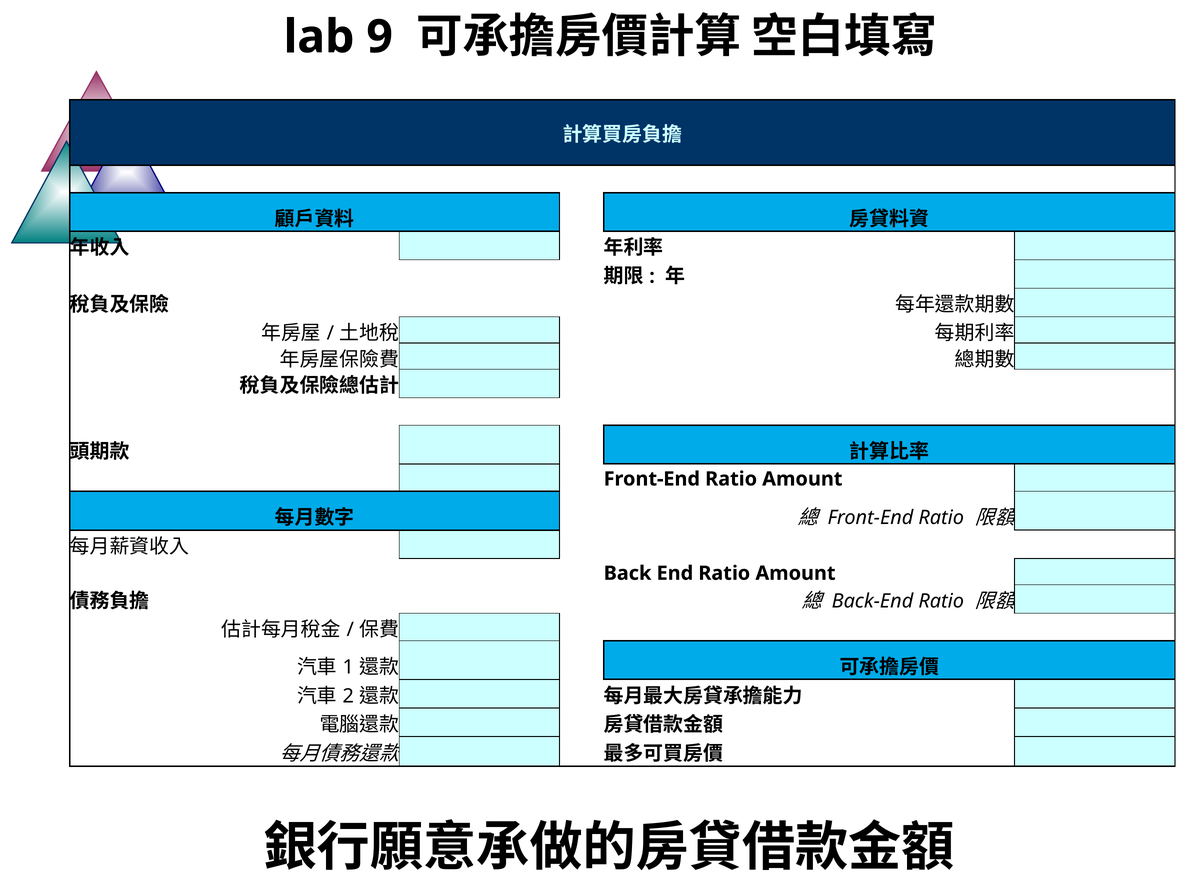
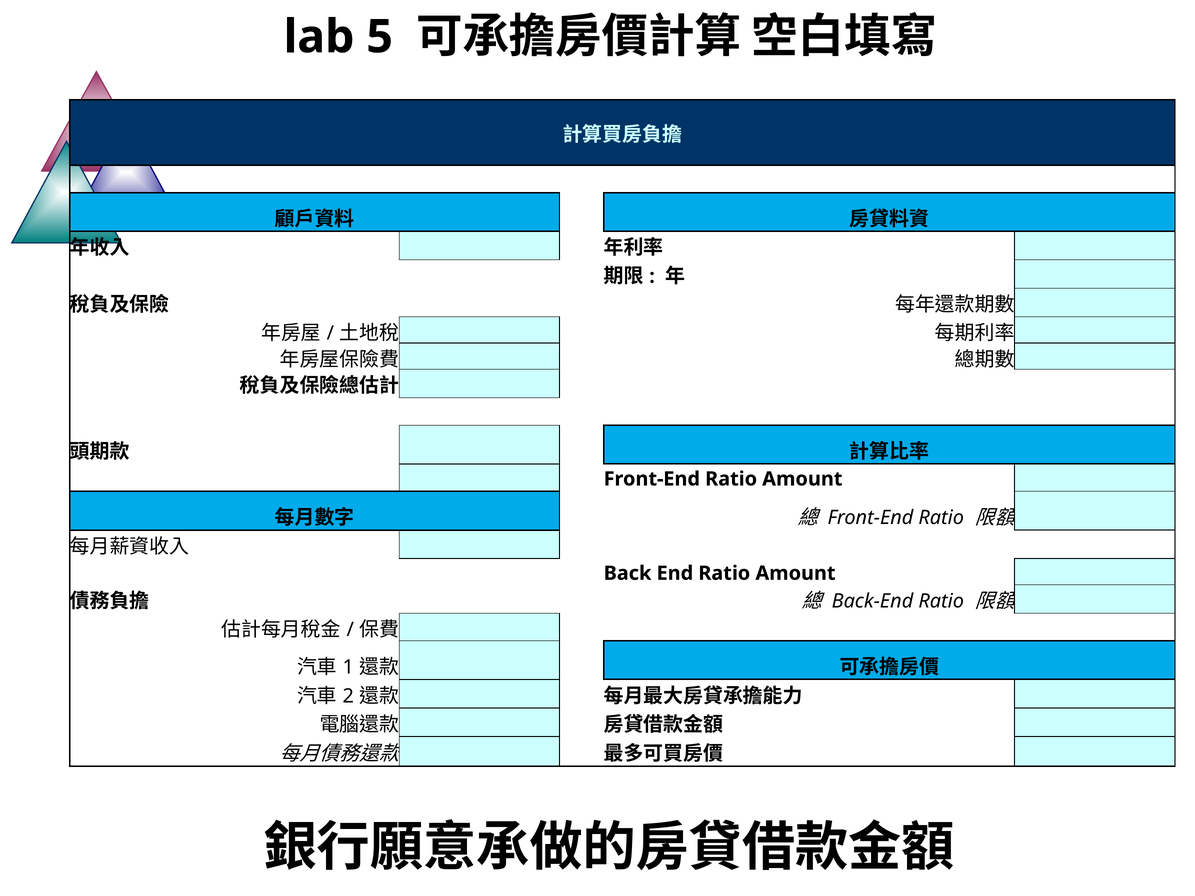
9: 9 -> 5 (380, 37)
